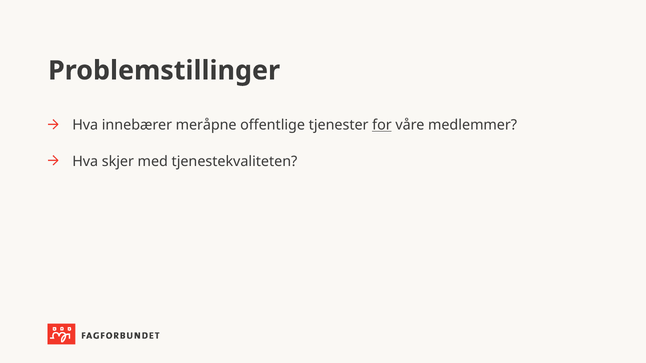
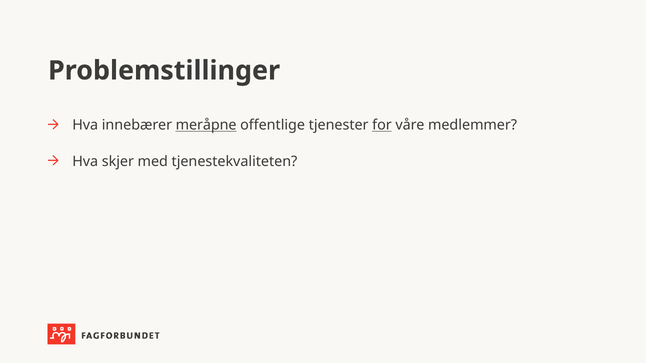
meråpne underline: none -> present (206, 125)
